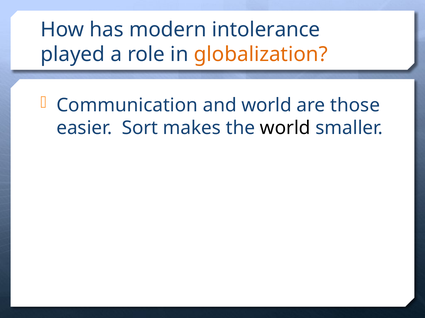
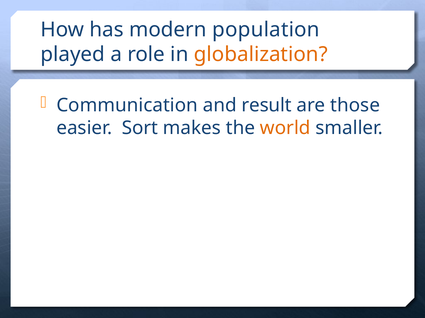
intolerance: intolerance -> population (266, 30)
and world: world -> result (267, 105)
world colour: black -> orange (285, 128)
